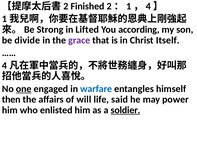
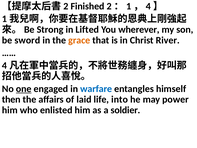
according: according -> wherever (139, 29)
divide: divide -> sword (27, 40)
grace colour: purple -> orange (79, 40)
Itself: Itself -> River (168, 40)
will: will -> laid (84, 99)
said: said -> into (120, 99)
soldier underline: present -> none (125, 110)
